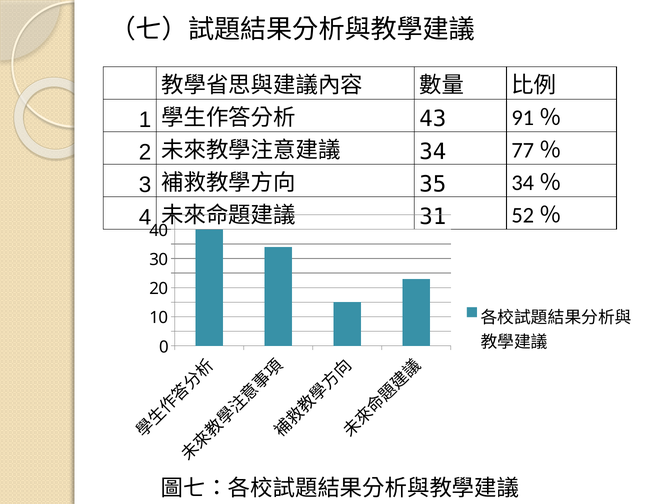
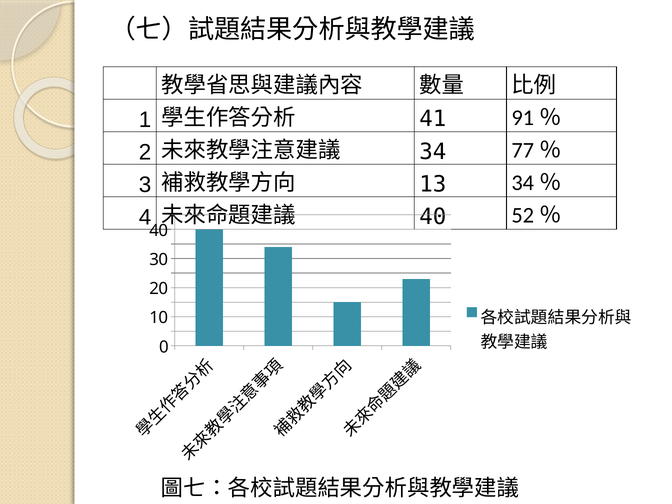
43: 43 -> 41 (433, 119)
35: 35 -> 13 (433, 184)
31: 31 -> 40 (433, 217)
